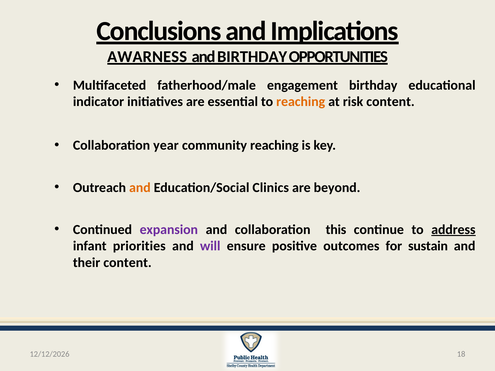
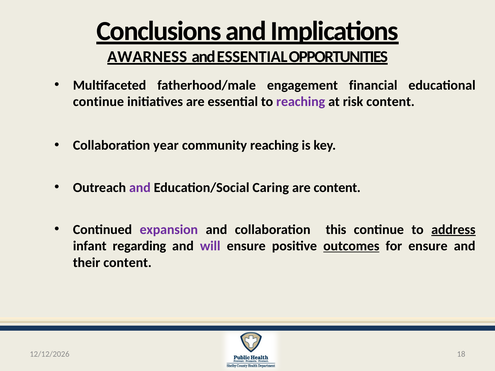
and BIRTHDAY: BIRTHDAY -> ESSENTIAL (252, 57)
engagement birthday: birthday -> financial (373, 85)
indicator: indicator -> continue (98, 102)
reaching colour: orange -> purple (301, 102)
and colour: orange -> purple (140, 188)
Clinics: Clinics -> Caring (271, 188)
are beyond: beyond -> content (337, 188)
priorities: priorities -> regarding (139, 246)
outcomes underline: none -> present (351, 246)
for sustain: sustain -> ensure (428, 246)
